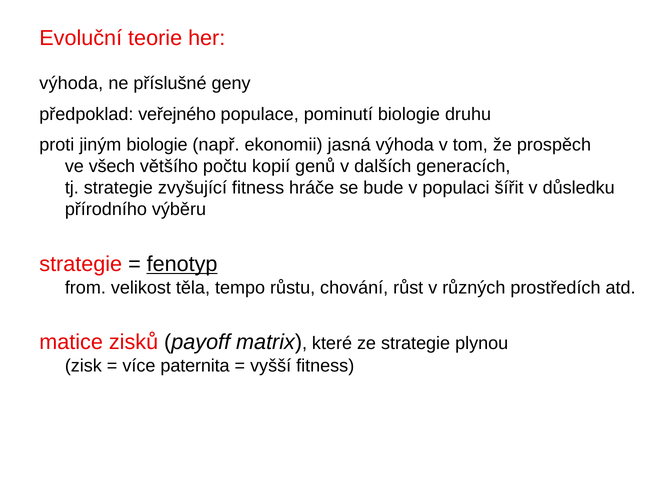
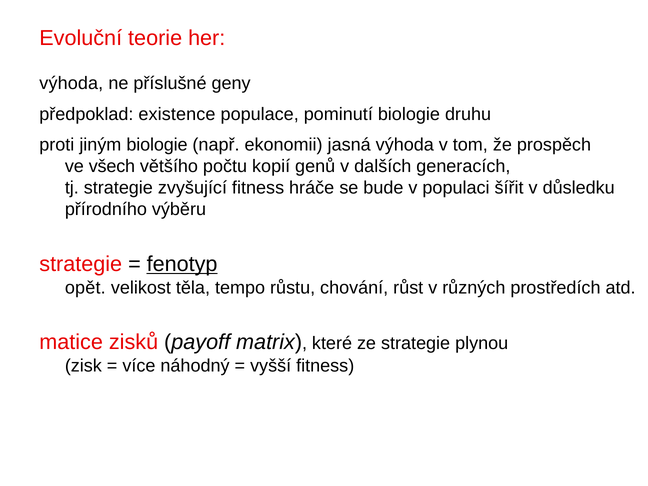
veřejného: veřejného -> existence (177, 114)
from: from -> opět (85, 288)
paternita: paternita -> náhodný (195, 366)
